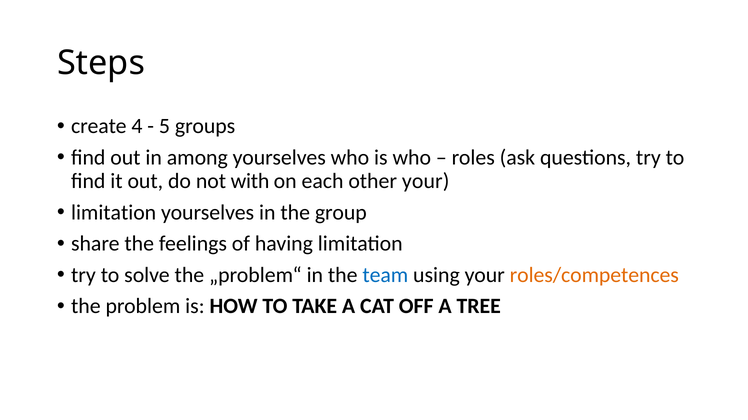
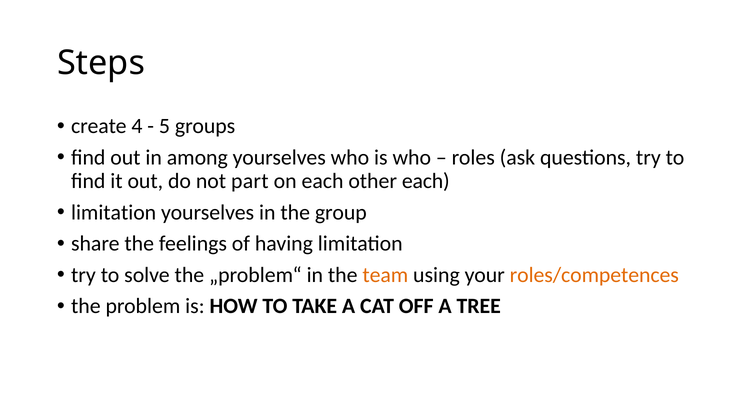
with: with -> part (250, 181)
other your: your -> each (426, 181)
team colour: blue -> orange (385, 275)
